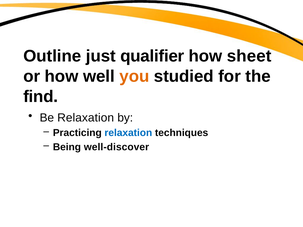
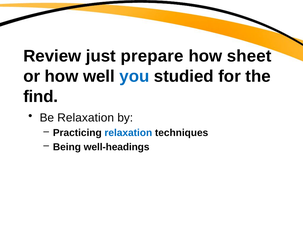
Outline: Outline -> Review (52, 56)
qualifier: qualifier -> prepare (152, 56)
you colour: orange -> blue (134, 76)
well-discover: well-discover -> well-headings (117, 147)
